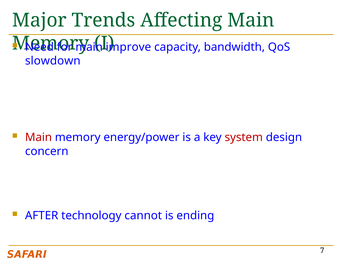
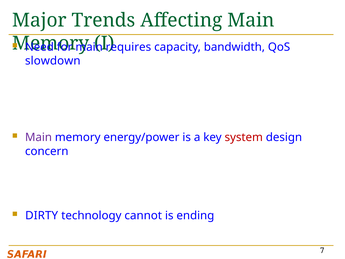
improve: improve -> requires (128, 47)
Main colour: red -> purple (38, 137)
AFTER: AFTER -> DIRTY (42, 215)
